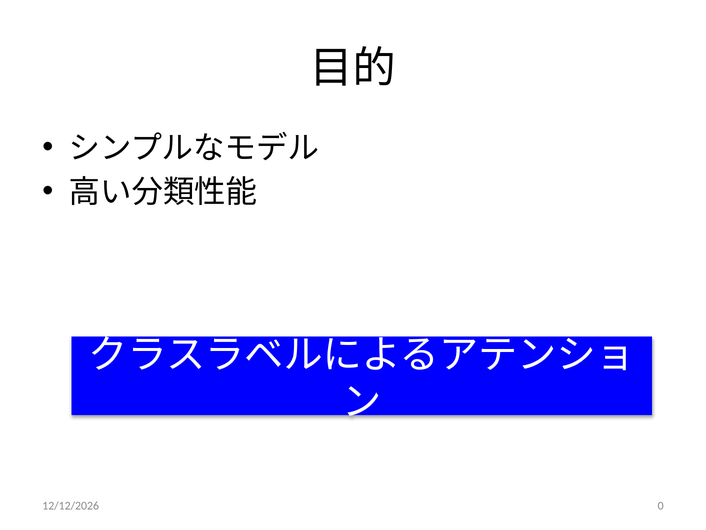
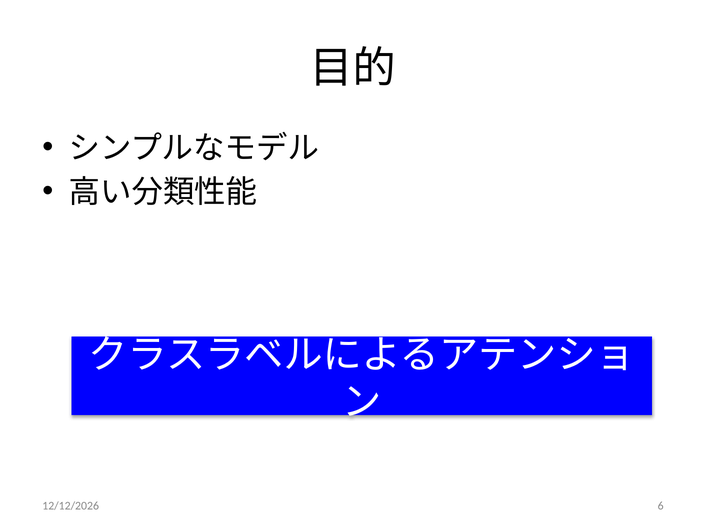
0: 0 -> 6 (661, 506)
